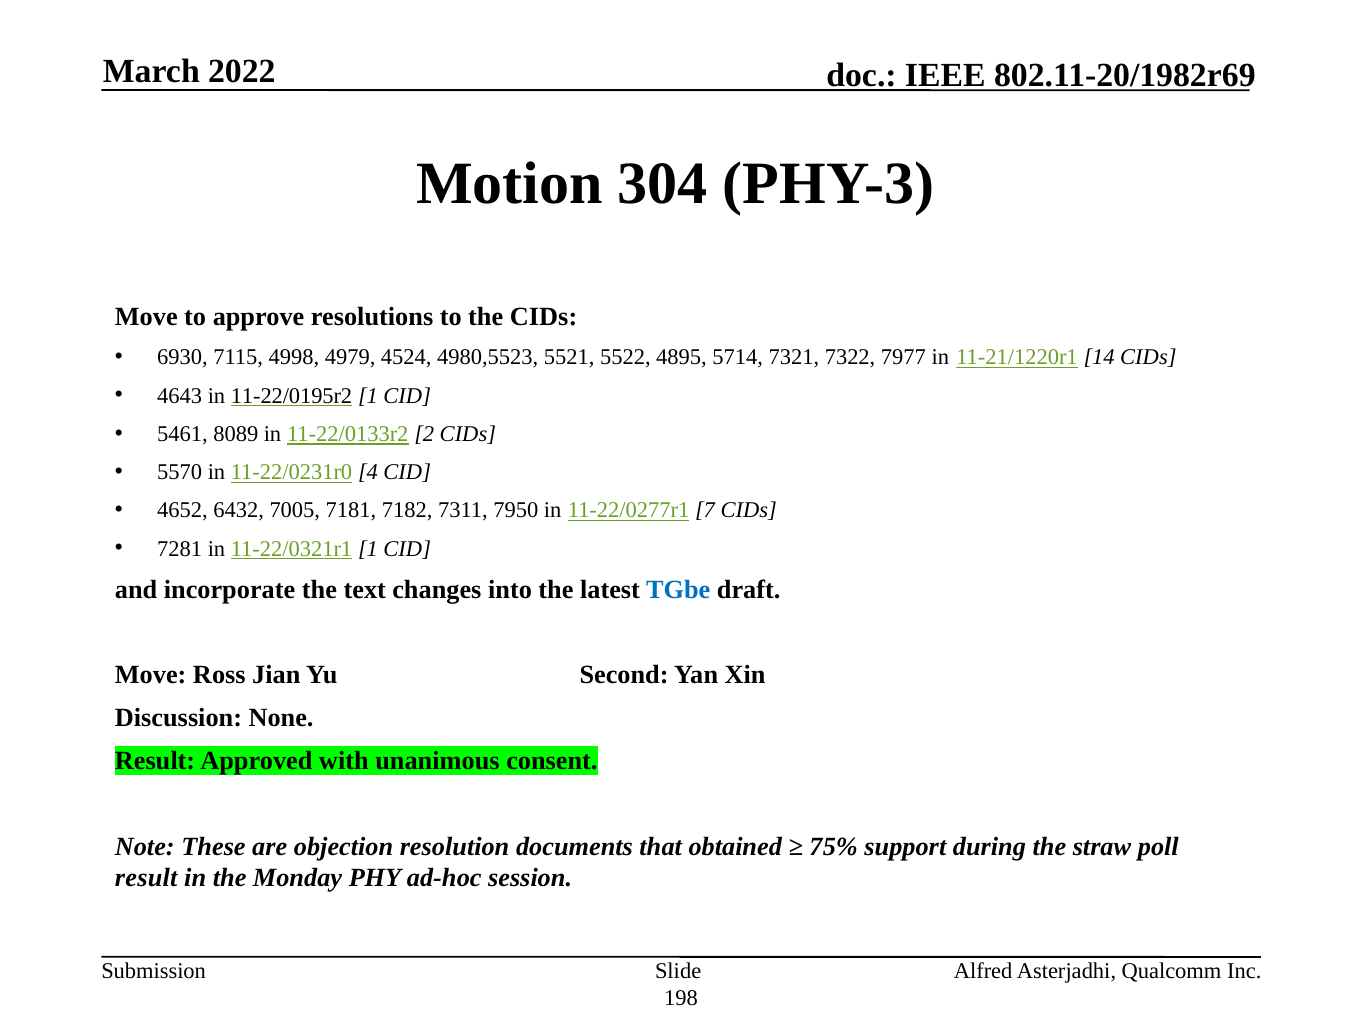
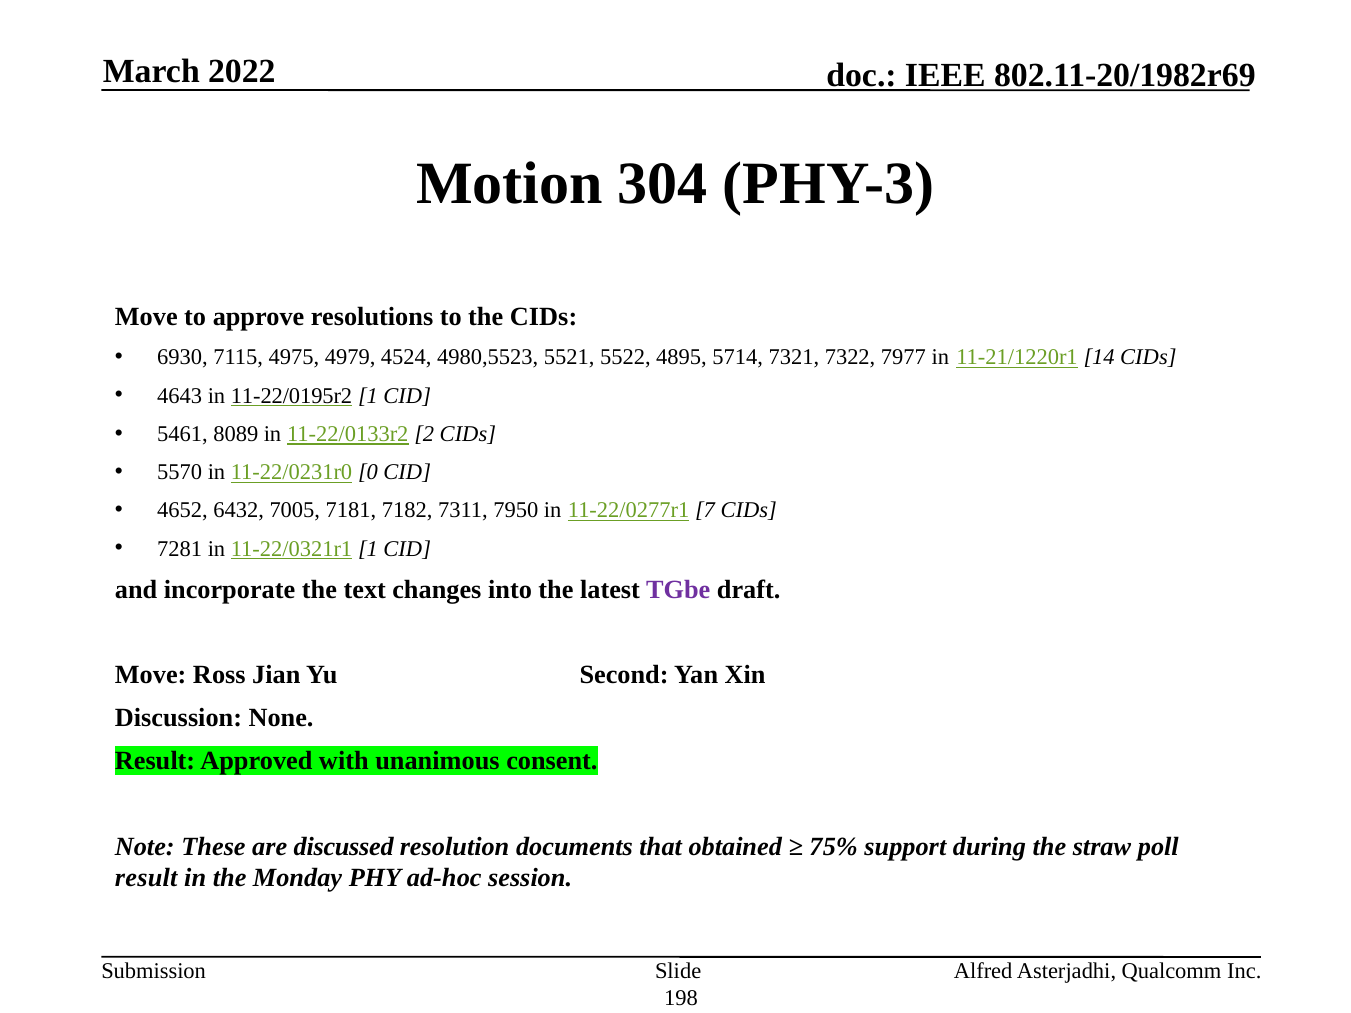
4998: 4998 -> 4975 (294, 357)
4: 4 -> 0 (368, 472)
TGbe colour: blue -> purple (678, 590)
objection: objection -> discussed (344, 847)
